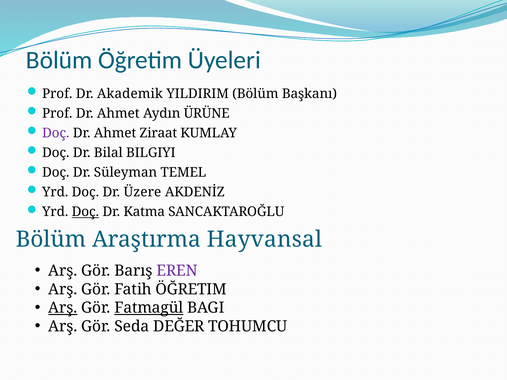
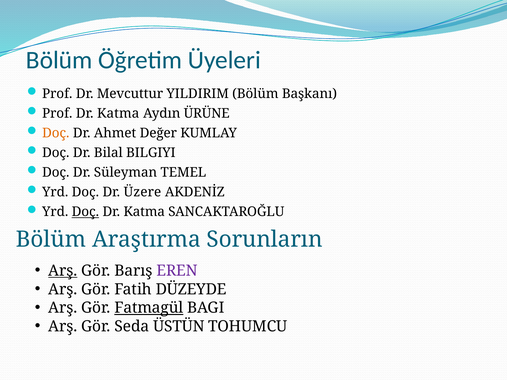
Akademik: Akademik -> Mevcuttur (130, 94)
Prof Dr Ahmet: Ahmet -> Katma (118, 113)
Doç colour: purple -> orange (56, 133)
Ziraat: Ziraat -> Değer (158, 133)
Hayvansal: Hayvansal -> Sorunların (265, 240)
Arş underline: none -> present (63, 271)
Fatih ÖĞRETIM: ÖĞRETIM -> DÜZEYDE (191, 289)
Arş underline: present -> none (63, 308)
DEĞER: DEĞER -> ÜSTÜN (179, 327)
